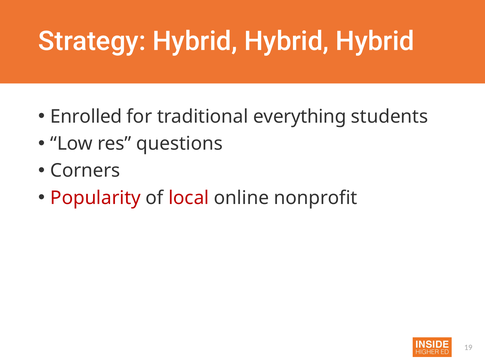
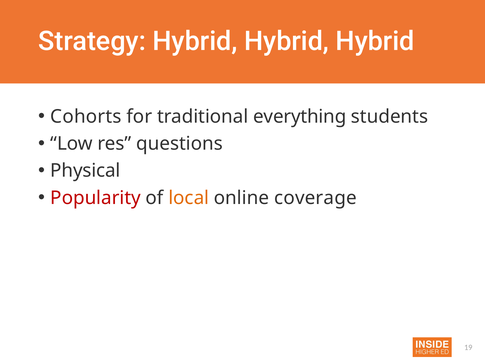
Enrolled: Enrolled -> Cohorts (86, 116)
Corners: Corners -> Physical (85, 171)
local colour: red -> orange (189, 198)
nonprofit: nonprofit -> coverage (316, 198)
